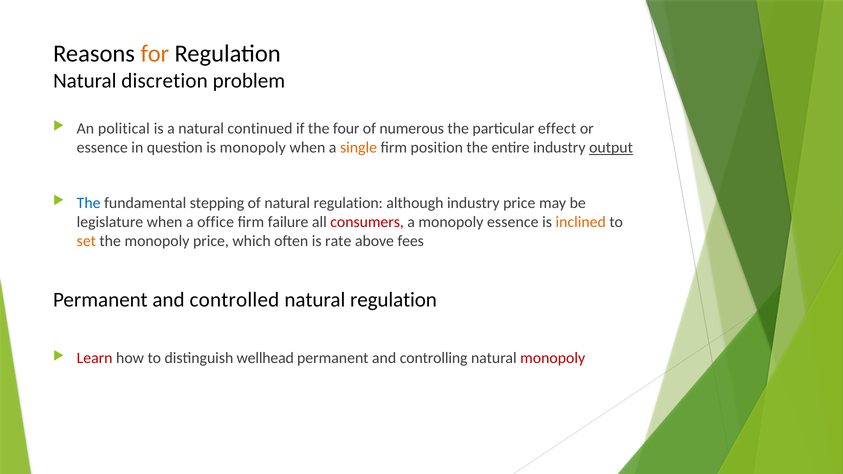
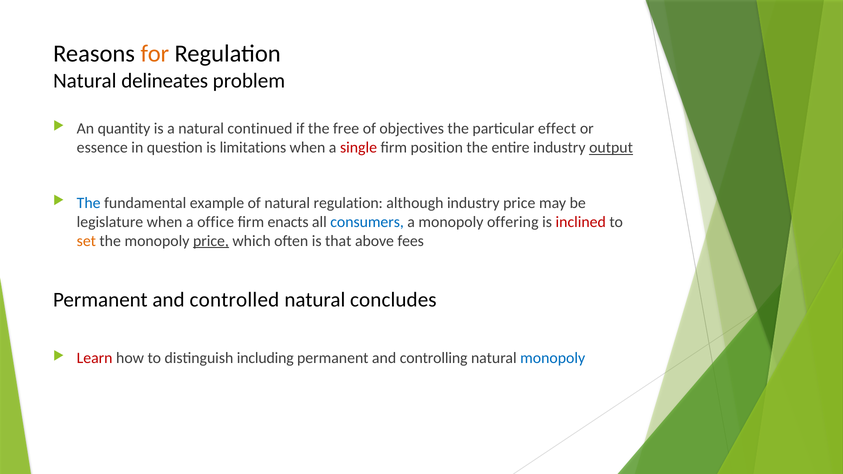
discretion: discretion -> delineates (165, 81)
political: political -> quantity (124, 129)
four: four -> free (346, 129)
numerous: numerous -> objectives (412, 129)
is monopoly: monopoly -> limitations (253, 148)
single colour: orange -> red (359, 148)
stepping: stepping -> example (217, 203)
failure: failure -> enacts (288, 222)
consumers colour: red -> blue (367, 222)
monopoly essence: essence -> offering (513, 222)
inclined colour: orange -> red (581, 222)
price underline: none -> present (211, 241)
rate: rate -> that (338, 241)
regulation: regulation -> concludes (393, 300)
wellhead: wellhead -> including (265, 358)
monopoly colour: red -> blue (553, 358)
